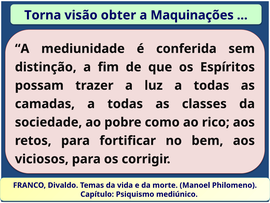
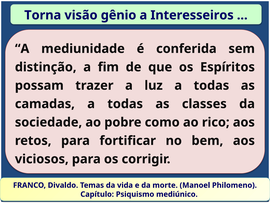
obter: obter -> gênio (119, 15)
Maquinações: Maquinações -> Interesseiros (192, 15)
